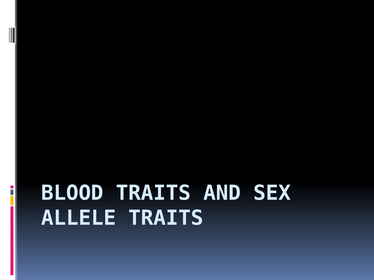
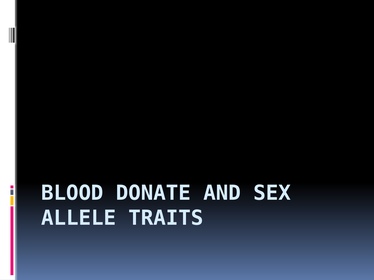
BLOOD TRAITS: TRAITS -> DONATE (153, 193)
